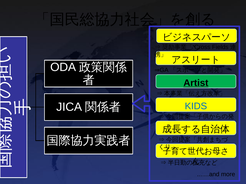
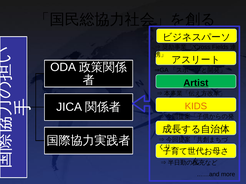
KIDS colour: blue -> orange (196, 106)
